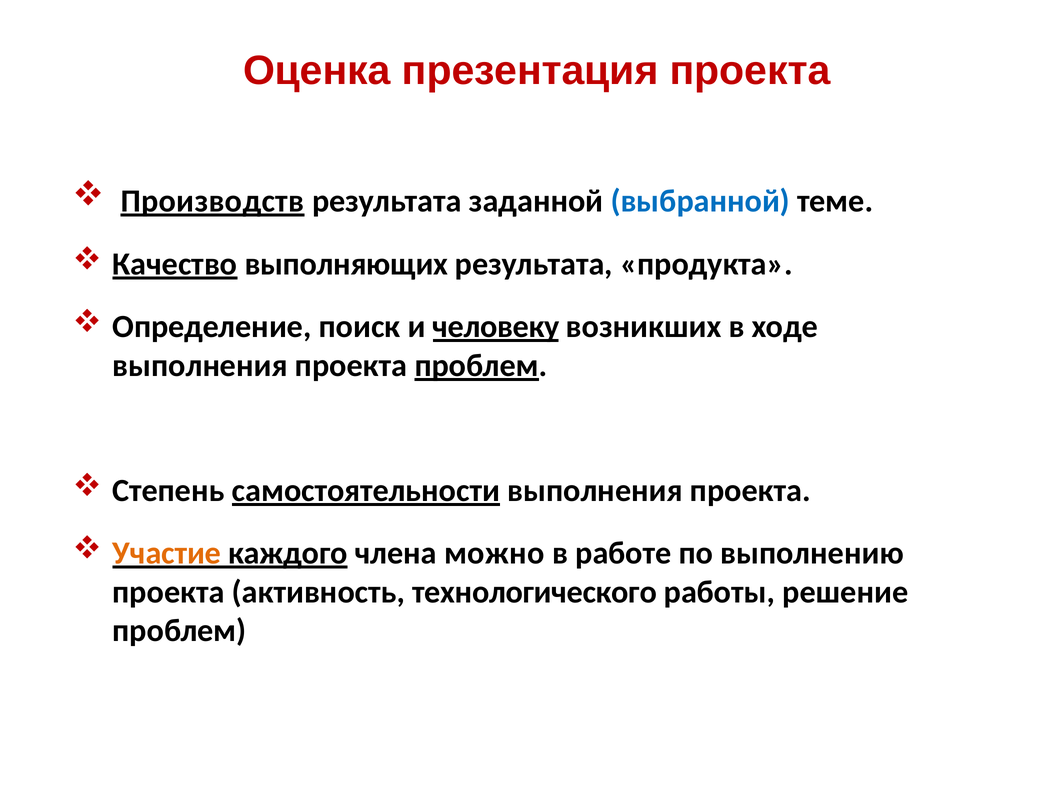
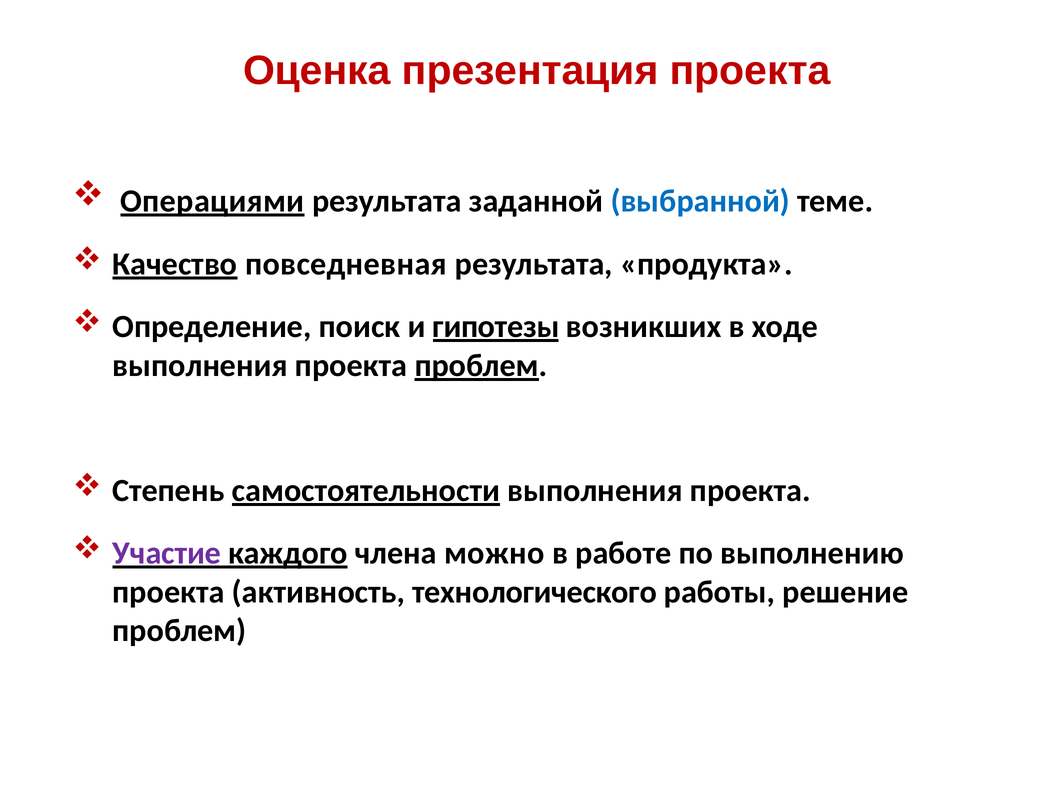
Производств: Производств -> Операциями (212, 201)
выполняющих: выполняющих -> повседневная (346, 264)
человеку: человеку -> гипотезы (496, 327)
Участие colour: orange -> purple (167, 553)
